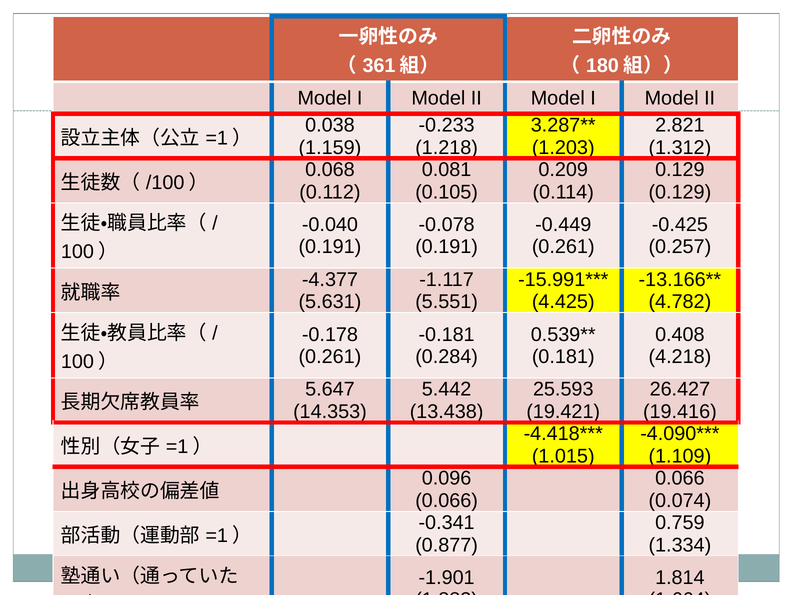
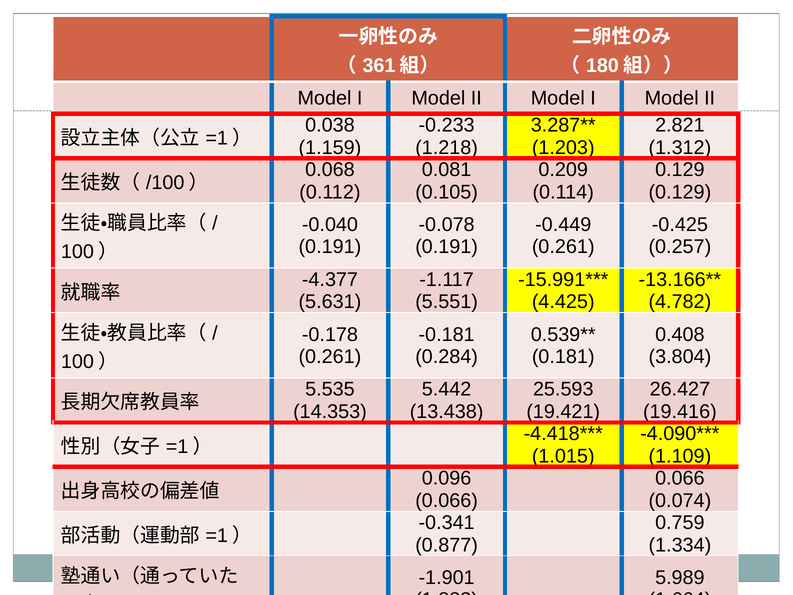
4.218: 4.218 -> 3.804 (680, 357)
5.647: 5.647 -> 5.535 (330, 389)
1.814: 1.814 -> 5.989 (680, 577)
